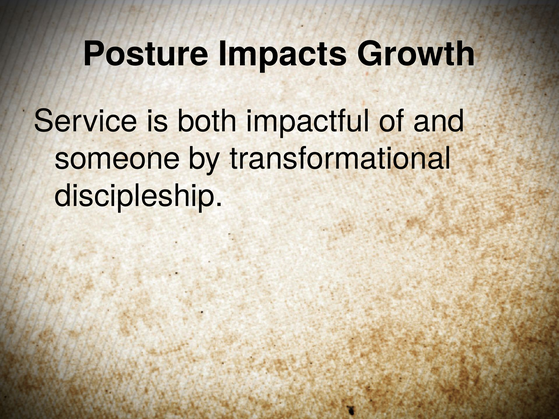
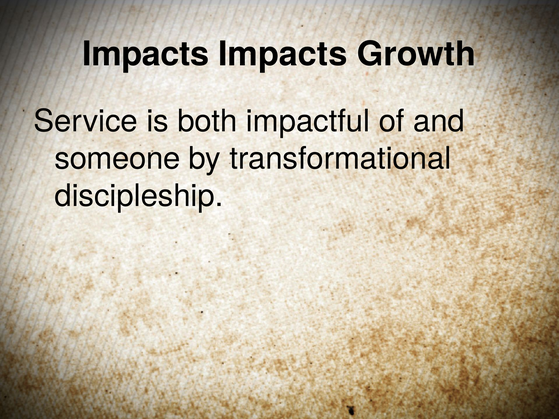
Posture: Posture -> Impacts (146, 54)
